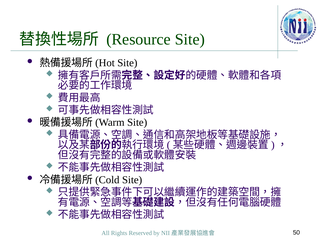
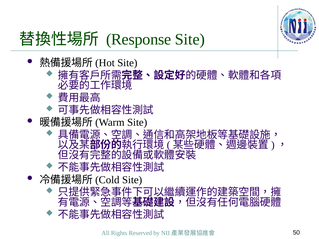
Resource: Resource -> Response (139, 39)
